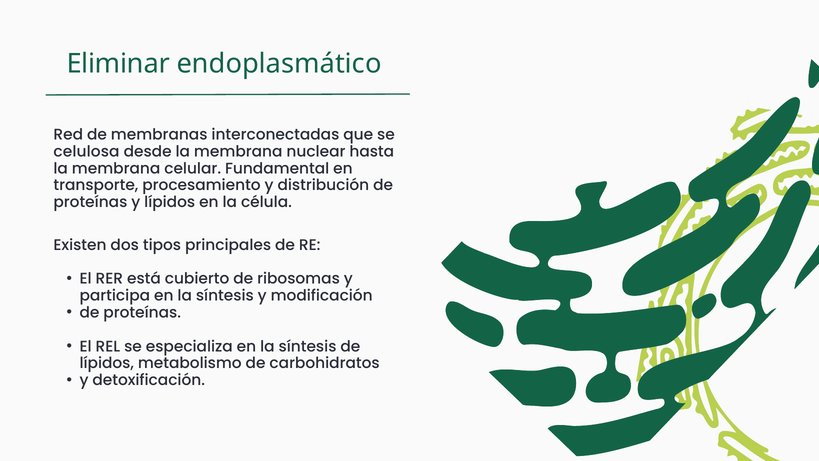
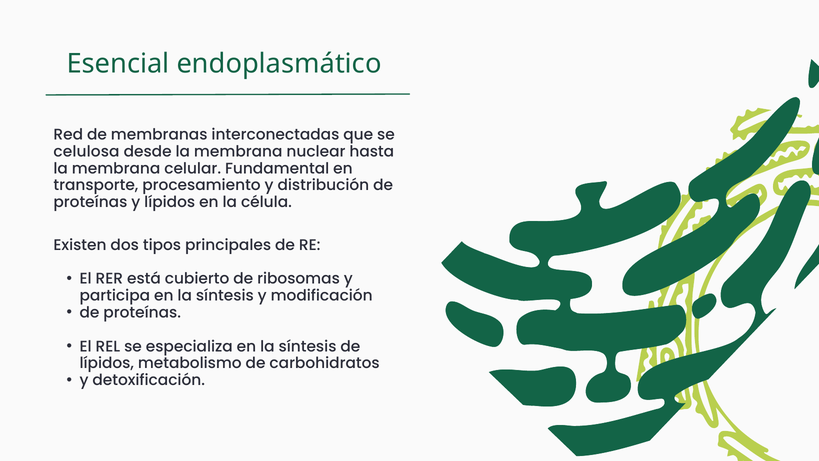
Eliminar: Eliminar -> Esencial (118, 64)
